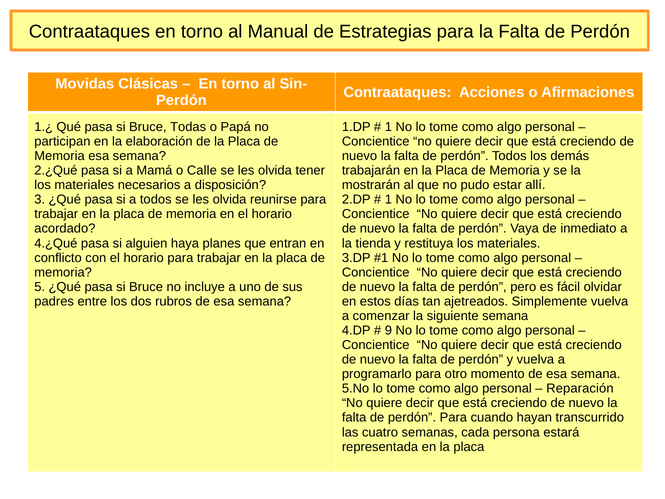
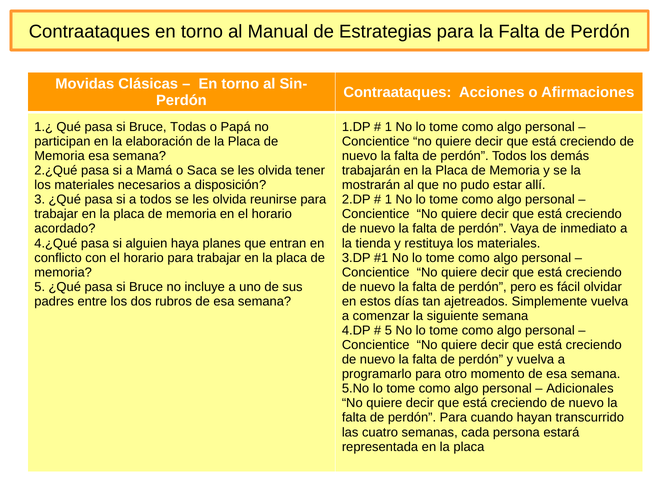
Calle: Calle -> Saca (202, 170)
9: 9 -> 5 (388, 330)
Reparación: Reparación -> Adicionales (580, 388)
